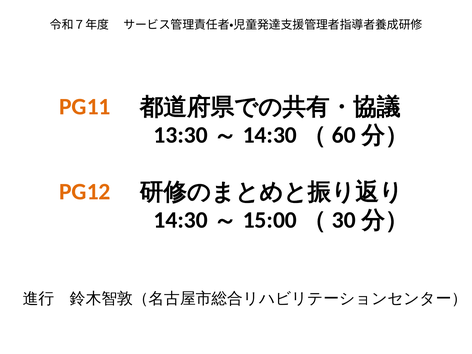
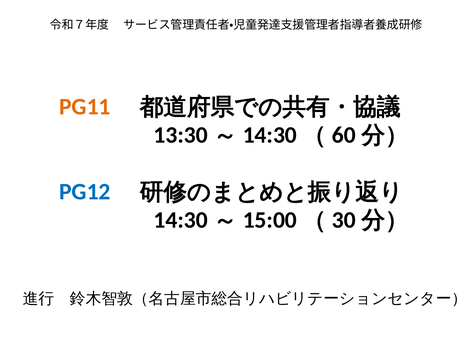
PG12 colour: orange -> blue (85, 192)
